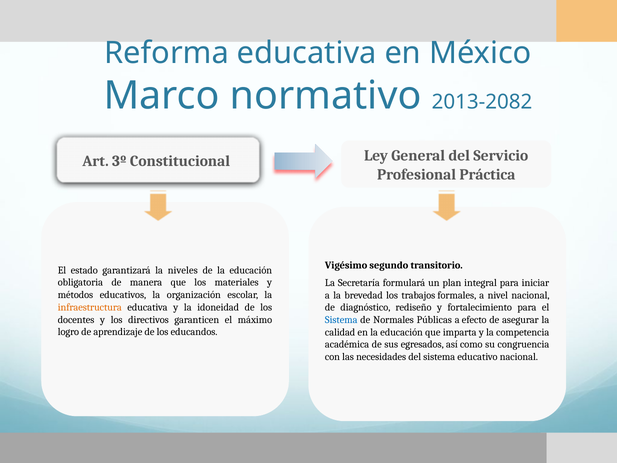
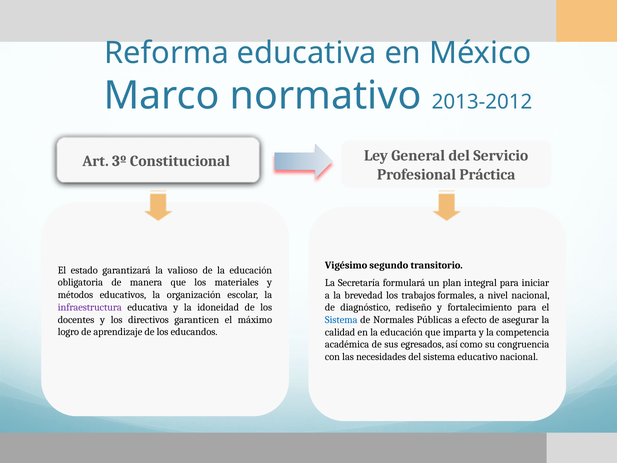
2013-2082: 2013-2082 -> 2013-2012 (482, 102)
niveles: niveles -> valioso (183, 270)
infraestructura colour: orange -> purple (90, 307)
